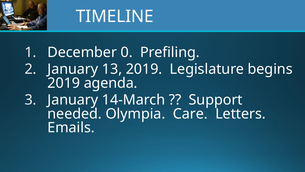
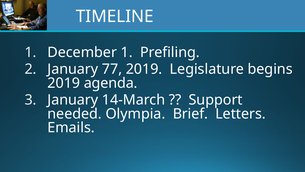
December 0: 0 -> 1 (127, 52)
13: 13 -> 77 (112, 69)
Care: Care -> Brief (190, 113)
